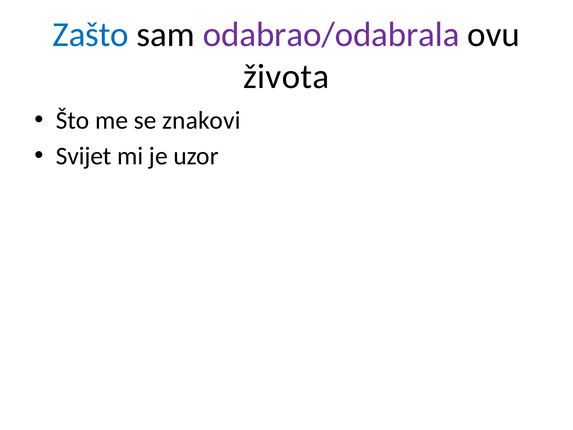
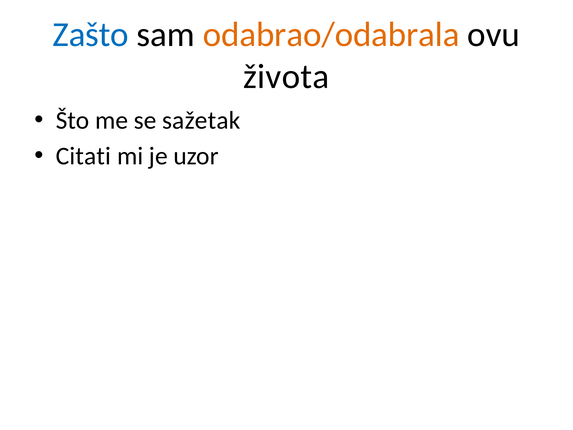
odabrao/odabrala colour: purple -> orange (331, 34)
znakovi: znakovi -> sažetak (201, 120)
Svijet: Svijet -> Citati (83, 156)
